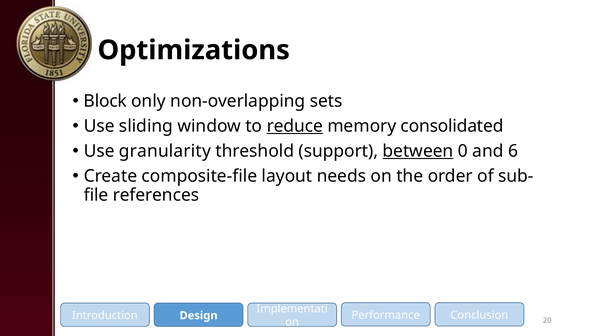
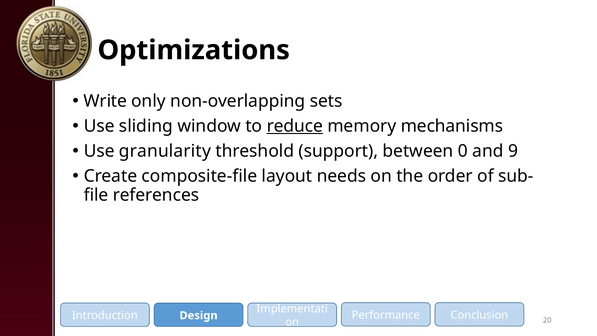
Block: Block -> Write (105, 101)
consolidated: consolidated -> mechanisms (452, 126)
between underline: present -> none (418, 151)
6: 6 -> 9 (513, 151)
